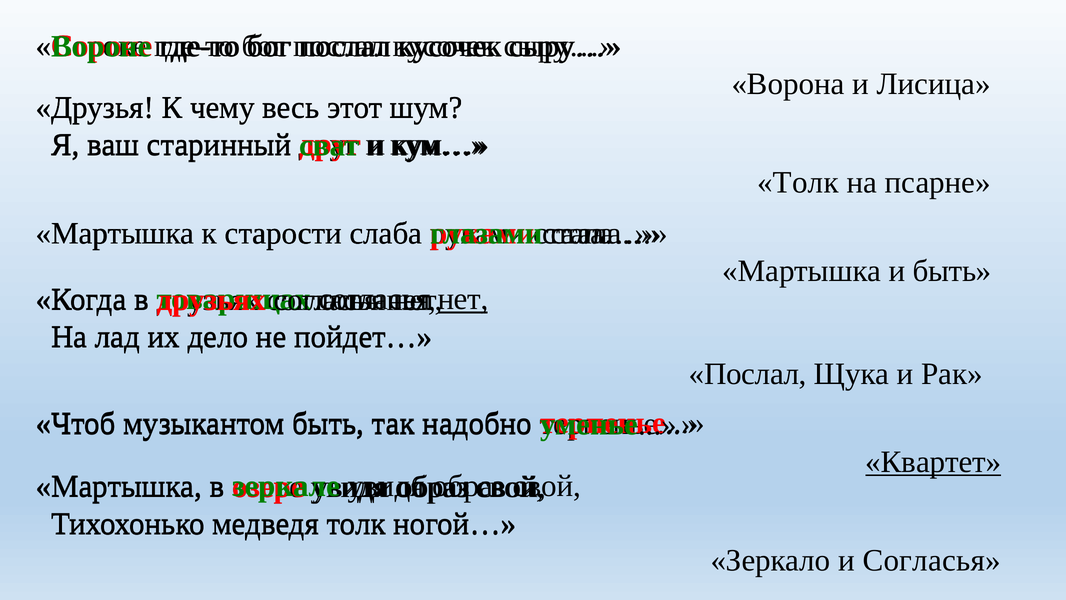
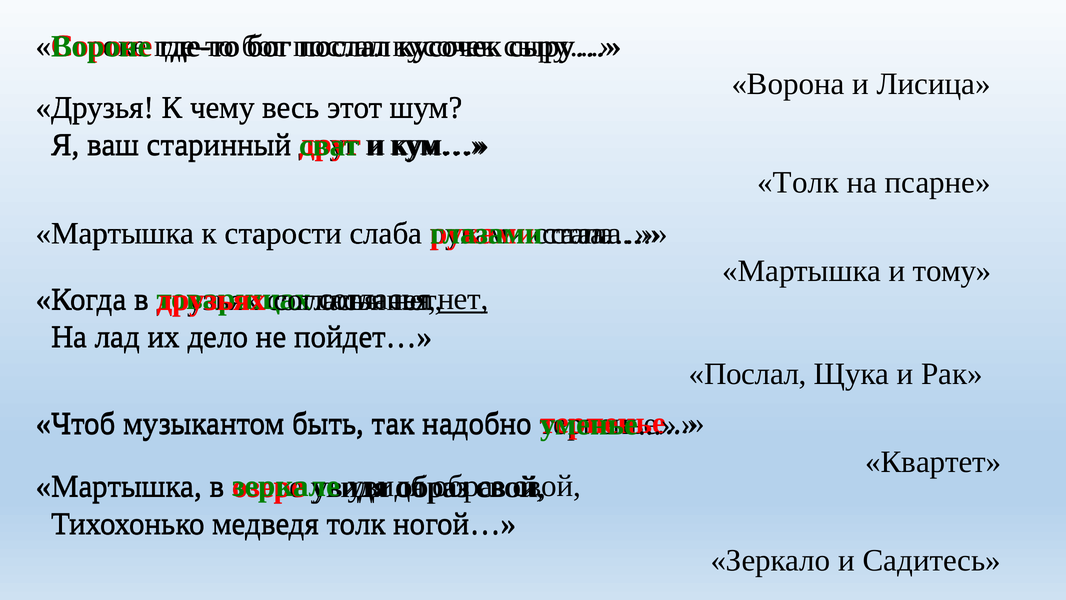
и быть: быть -> тому (952, 271)
Квартет underline: present -> none (933, 462)
и Согласья: Согласья -> Садитесь (932, 560)
